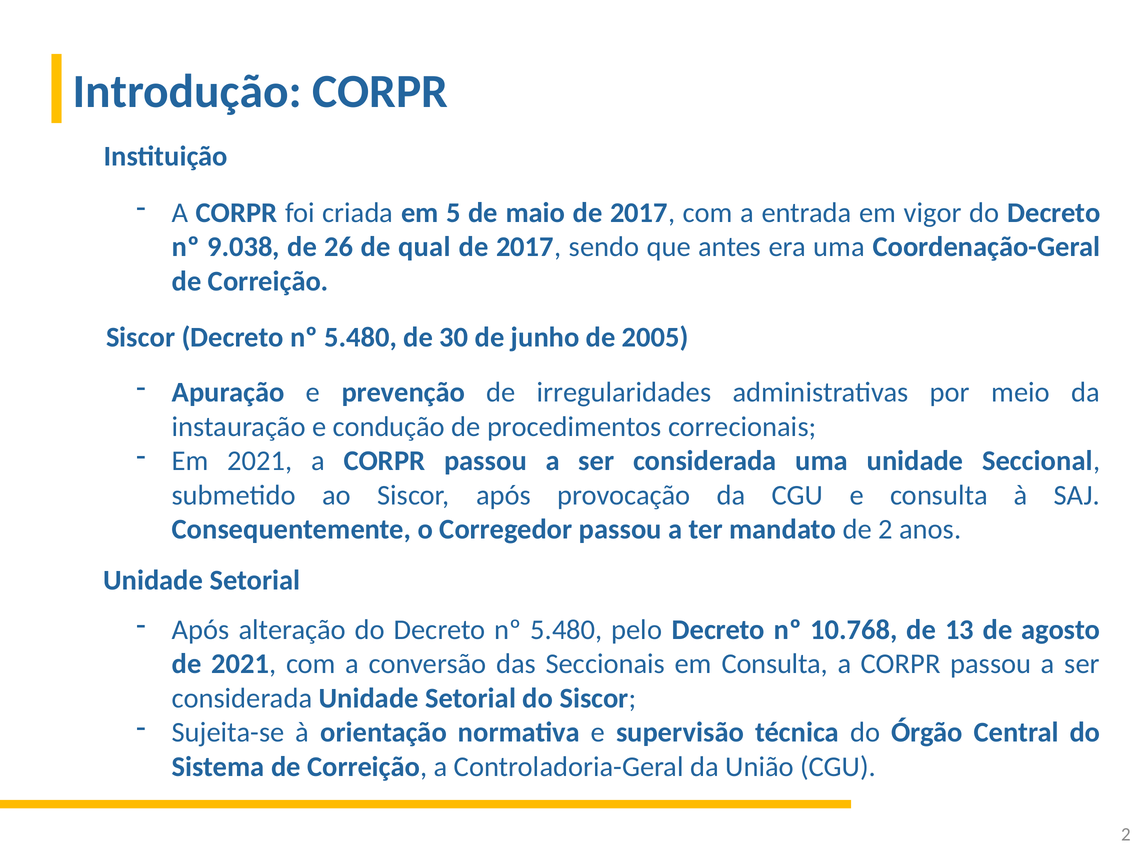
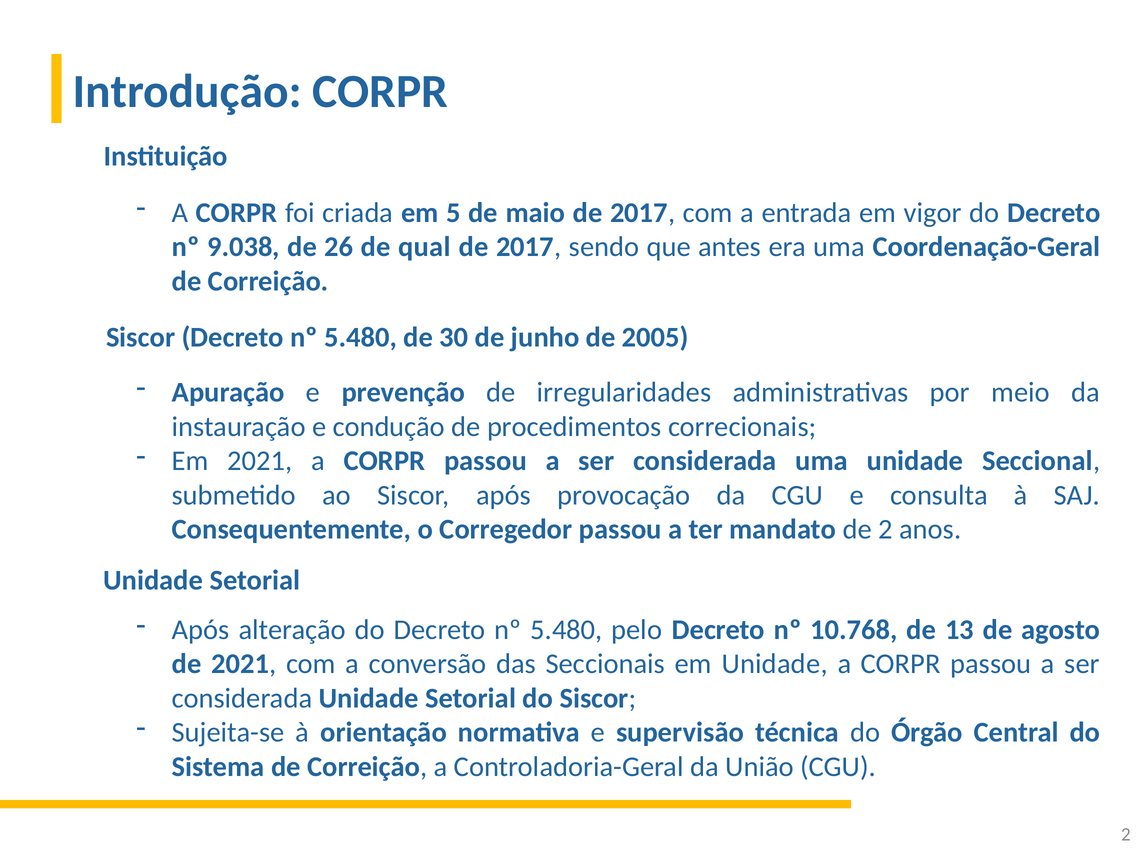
em Consulta: Consulta -> Unidade (775, 664)
